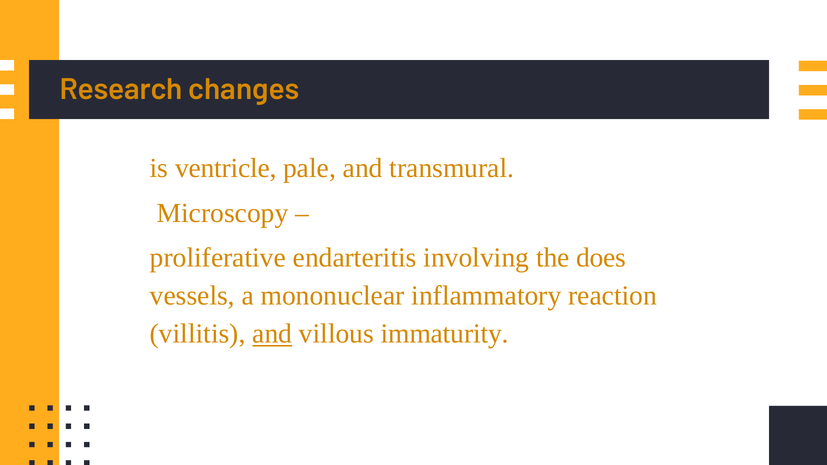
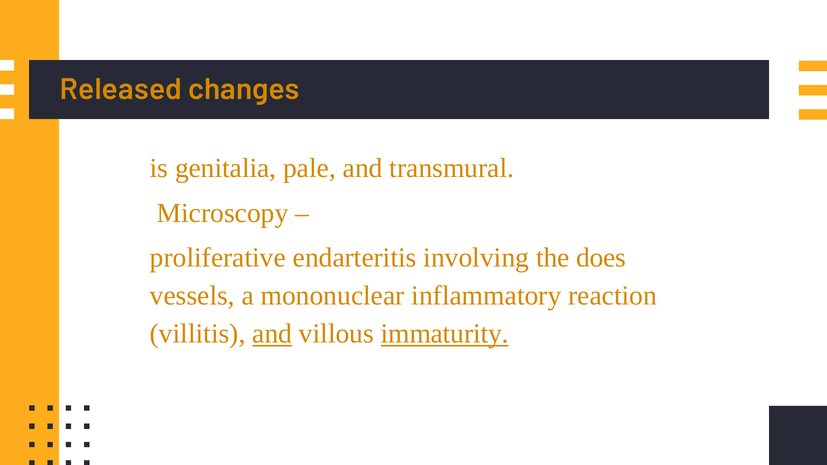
Research: Research -> Released (121, 89)
ventricle: ventricle -> genitalia (226, 168)
immaturity underline: none -> present (445, 334)
